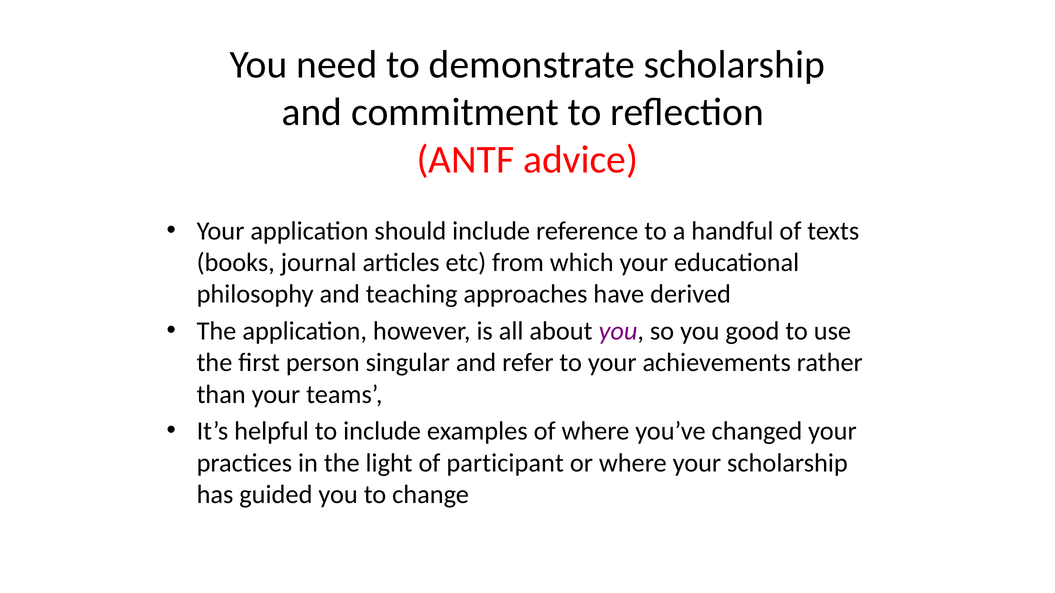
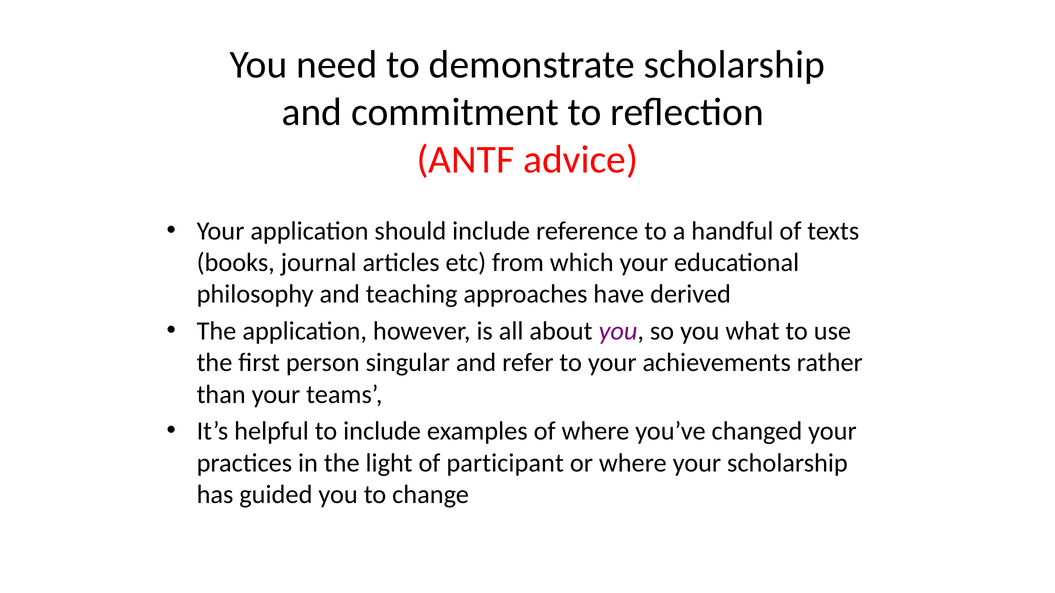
good: good -> what (752, 331)
